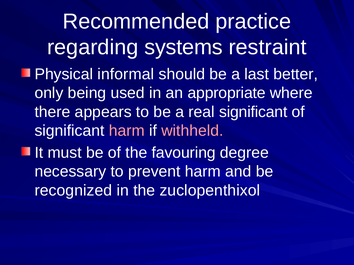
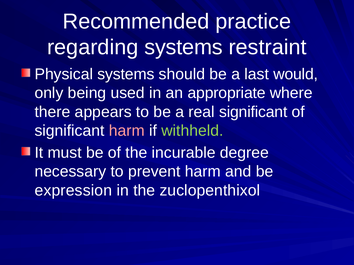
Physical informal: informal -> systems (126, 74)
better: better -> would (296, 74)
withheld colour: pink -> light green (192, 131)
favouring: favouring -> incurable (184, 153)
recognized: recognized -> expression (73, 191)
